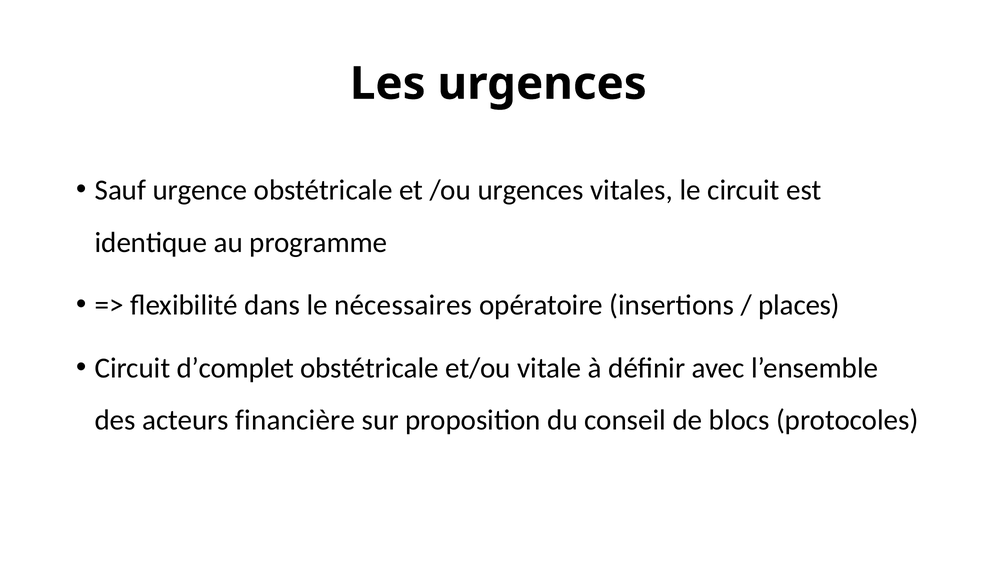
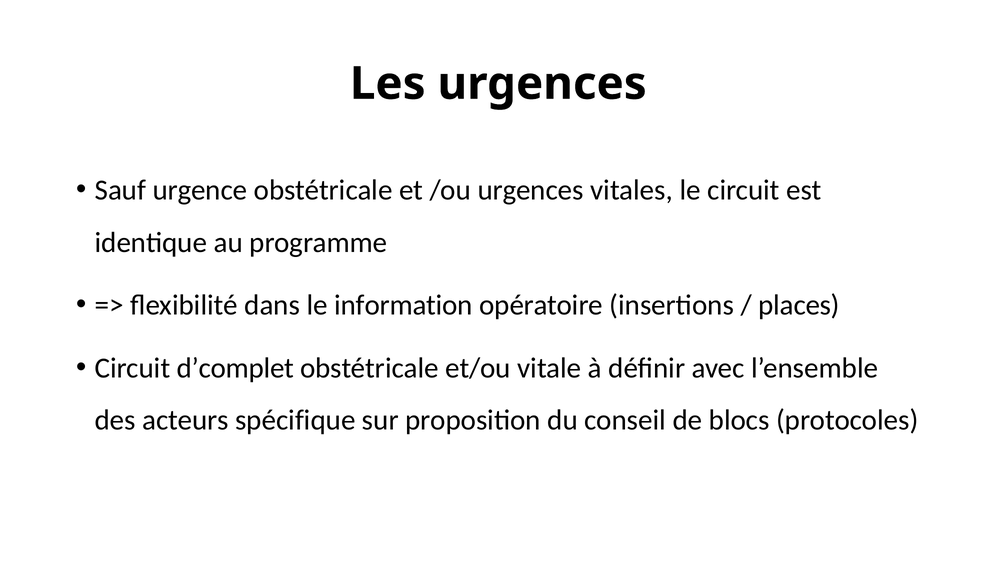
nécessaires: nécessaires -> information (403, 305)
financière: financière -> spécifique (295, 420)
